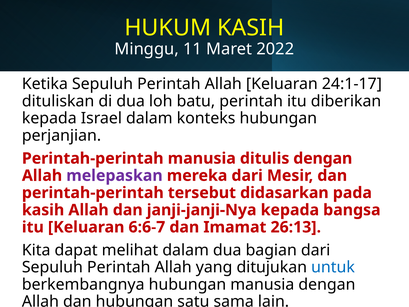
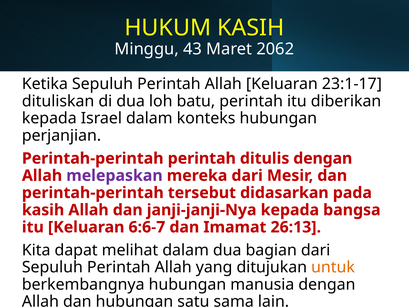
11: 11 -> 43 (193, 49)
2022: 2022 -> 2062 (275, 49)
24:1-17: 24:1-17 -> 23:1-17 (352, 84)
Perintah-perintah manusia: manusia -> perintah (202, 158)
untuk colour: blue -> orange (333, 267)
